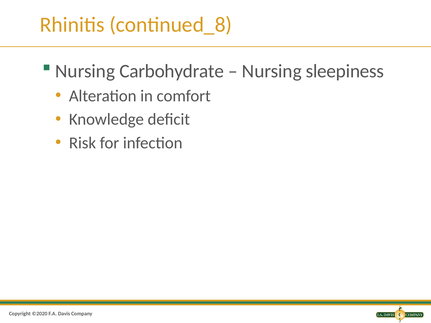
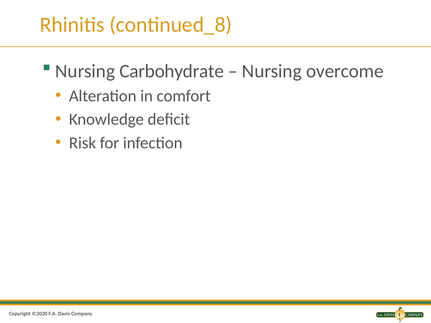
sleepiness: sleepiness -> overcome (345, 71)
